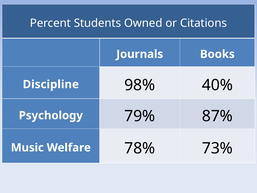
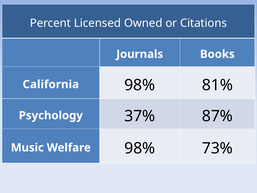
Students: Students -> Licensed (97, 23)
Discipline: Discipline -> California (51, 84)
40%: 40% -> 81% (217, 85)
79%: 79% -> 37% (140, 116)
Welfare 78%: 78% -> 98% (140, 148)
